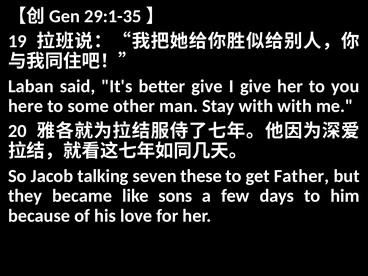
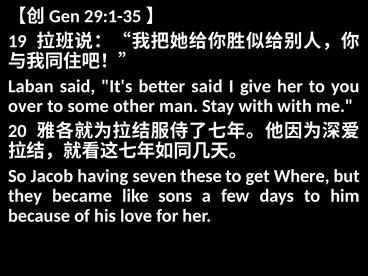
better give: give -> said (207, 86)
here: here -> over (26, 106)
talking: talking -> having (103, 176)
Father: Father -> Where (302, 176)
